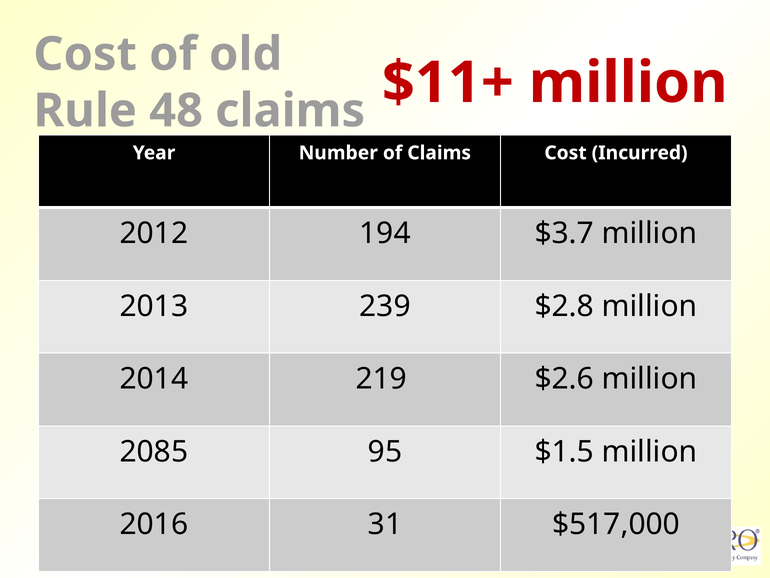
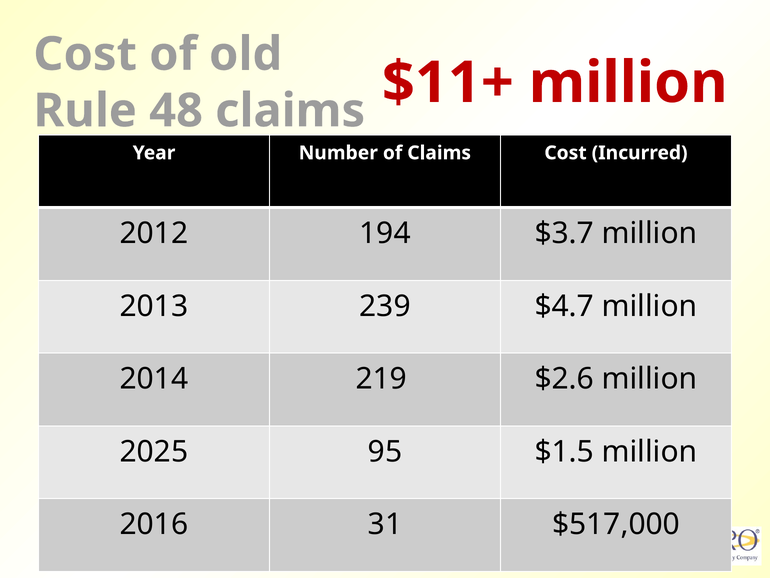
$2.8: $2.8 -> $4.7 (564, 306)
2085: 2085 -> 2025 (154, 451)
